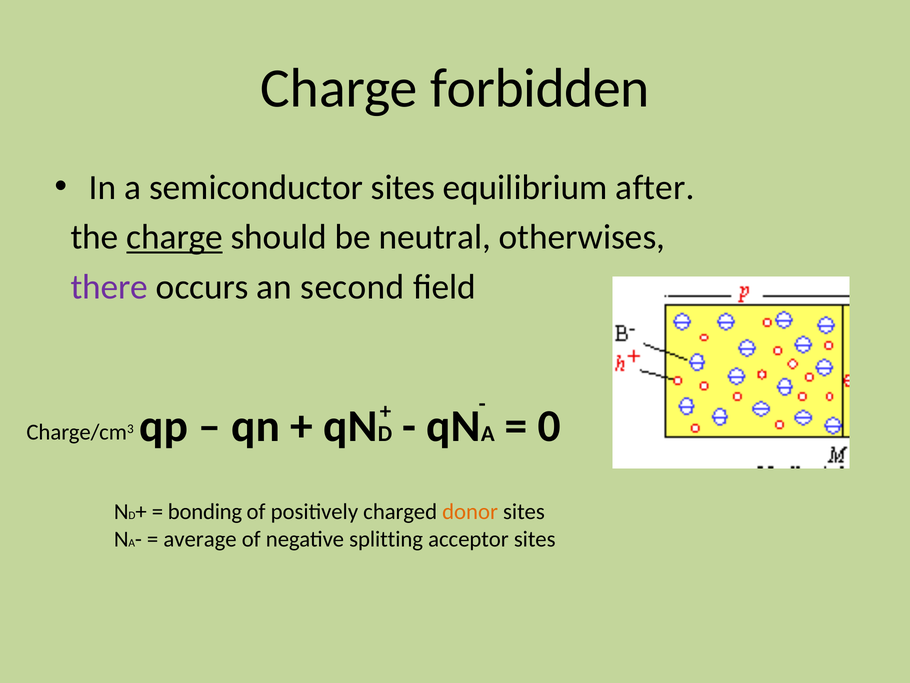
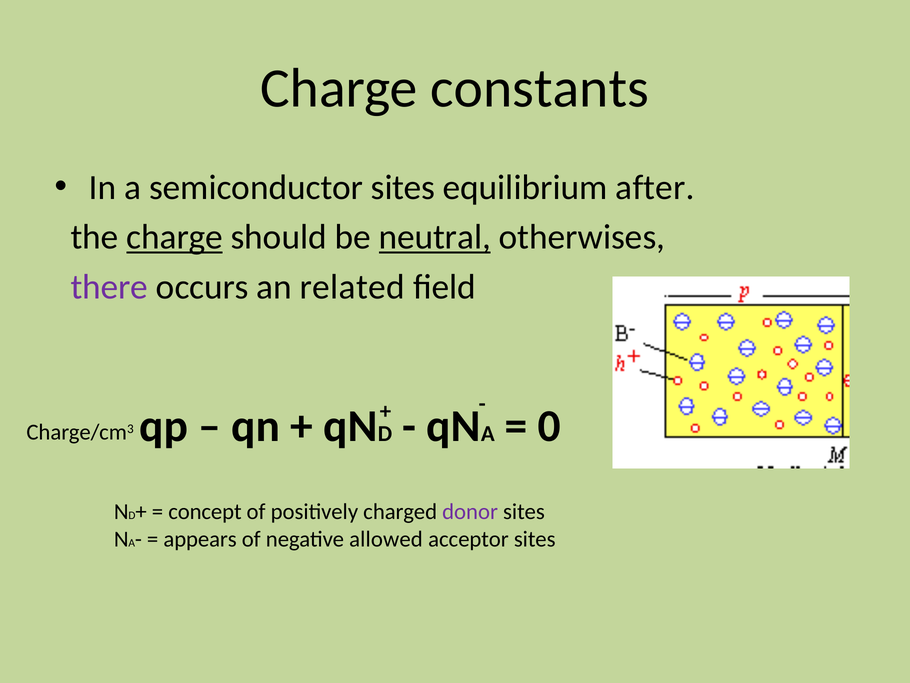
forbidden: forbidden -> constants (540, 88)
neutral underline: none -> present (435, 237)
second: second -> related (352, 287)
bonding: bonding -> concept (205, 511)
donor colour: orange -> purple (470, 511)
average: average -> appears (200, 539)
splitting: splitting -> allowed (386, 539)
